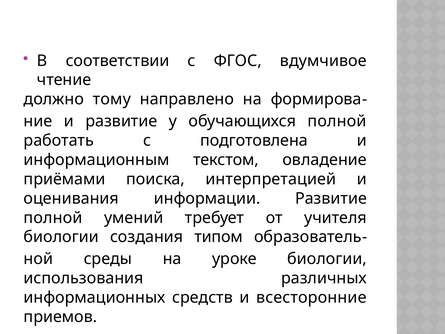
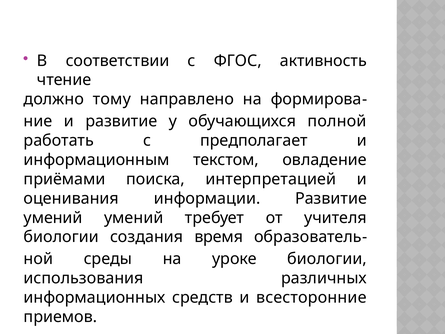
вдумчивое: вдумчивое -> активность (323, 61)
подготовлена: подготовлена -> предполагает (254, 140)
полной: полной -> умений (53, 218)
типом: типом -> время (219, 237)
